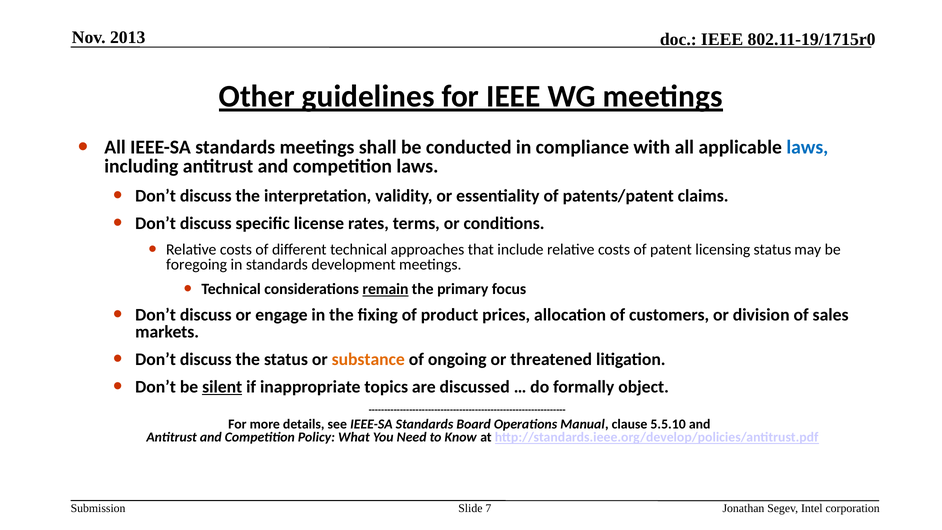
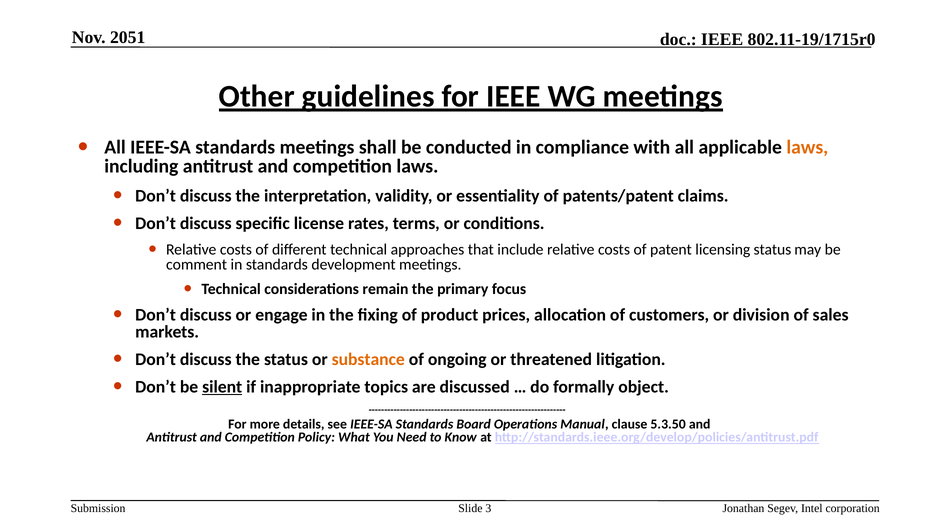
2013: 2013 -> 2051 (128, 37)
laws colour: blue -> orange (807, 147)
foregoing: foregoing -> comment (197, 265)
remain underline: present -> none (385, 289)
5.5.10: 5.5.10 -> 5.3.50 (668, 424)
7: 7 -> 3 (488, 508)
